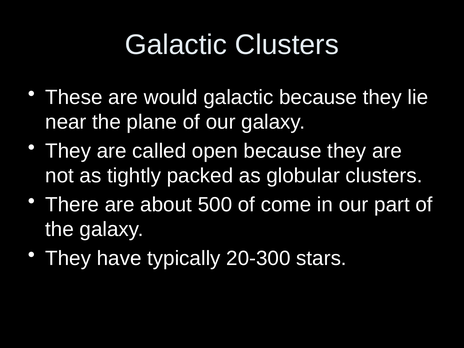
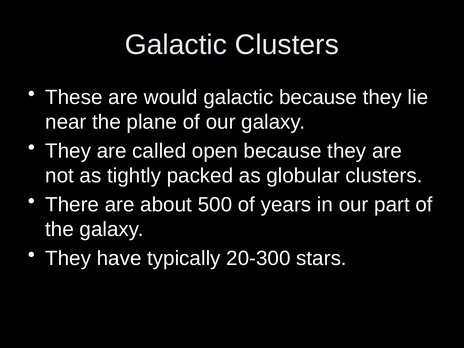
come: come -> years (286, 205)
